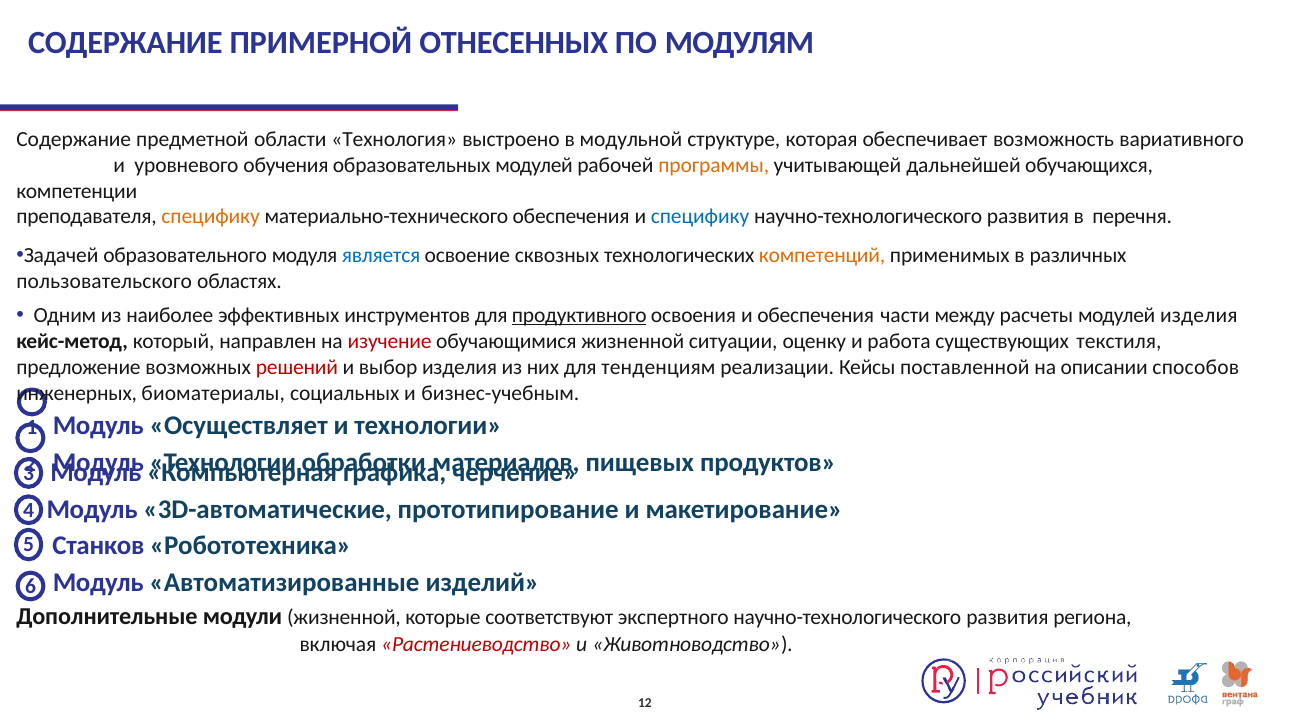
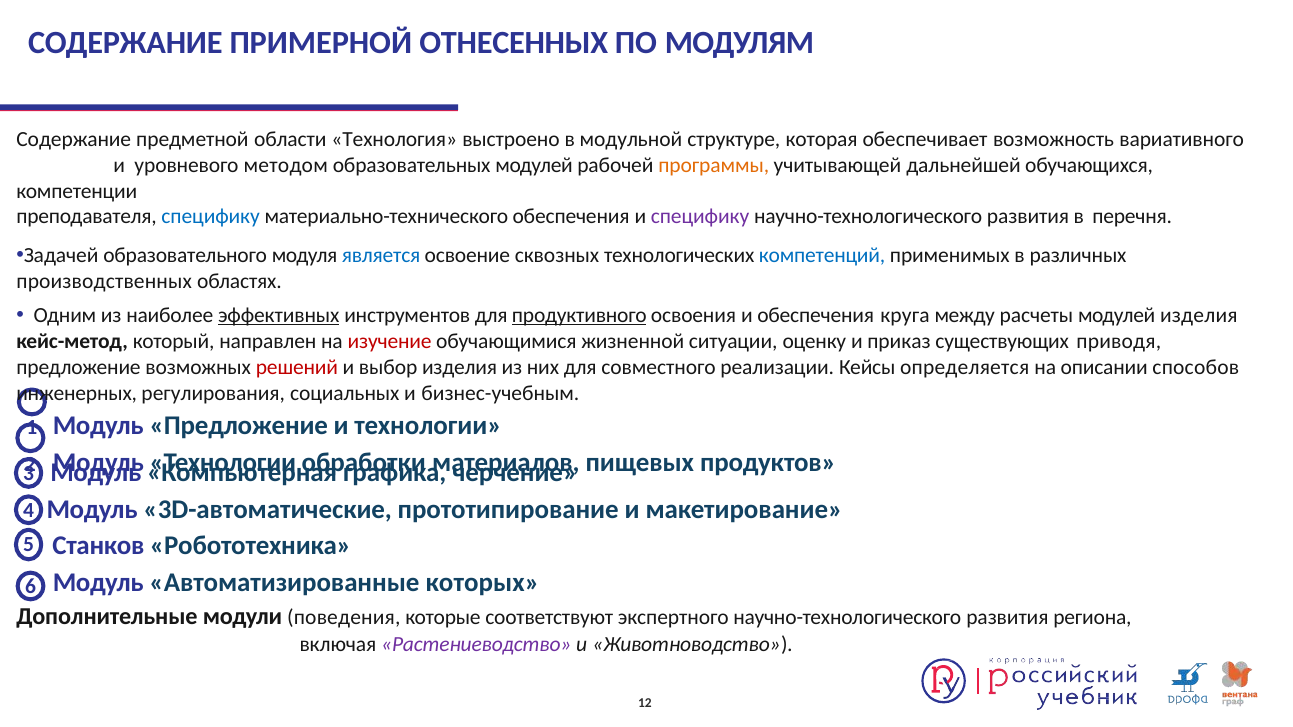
обучения: обучения -> методом (286, 165)
специфику colour: orange -> blue (211, 217)
специфику colour: blue -> purple (700, 217)
компетенций colour: orange -> blue (822, 256)
пользовательского: пользовательского -> производственных (104, 282)
эффективных underline: none -> present (279, 316)
части: части -> круга (905, 316)
работа: работа -> приказ (899, 341)
текстиля: текстиля -> приводя (1119, 341)
тенденциям: тенденциям -> совместного (659, 367)
поставленной: поставленной -> определяется (965, 367)
биоматериалы: биоматериалы -> регулирования (213, 393)
Модуль Осуществляет: Осуществляет -> Предложение (239, 426)
изделий: изделий -> которых (482, 582)
модули жизненной: жизненной -> поведения (344, 618)
Растениеводство colour: red -> purple (476, 645)
